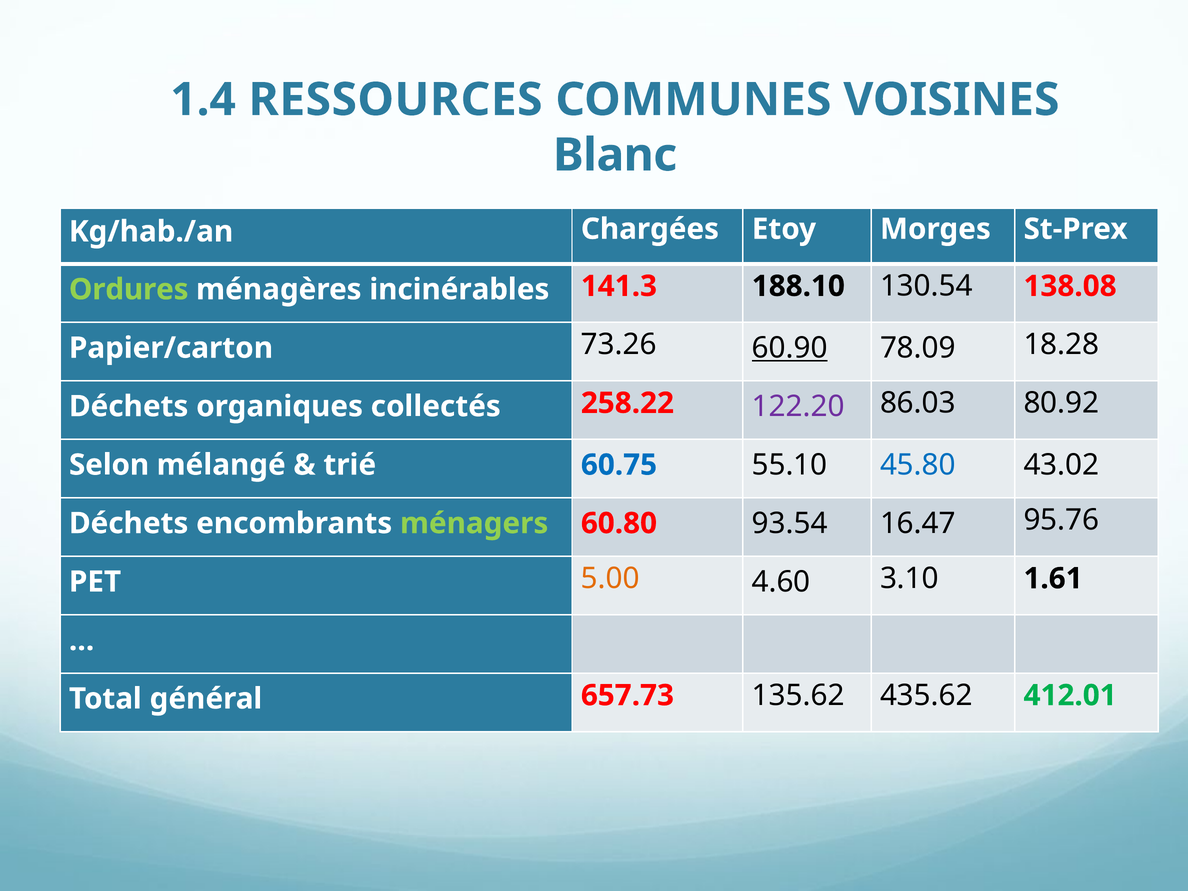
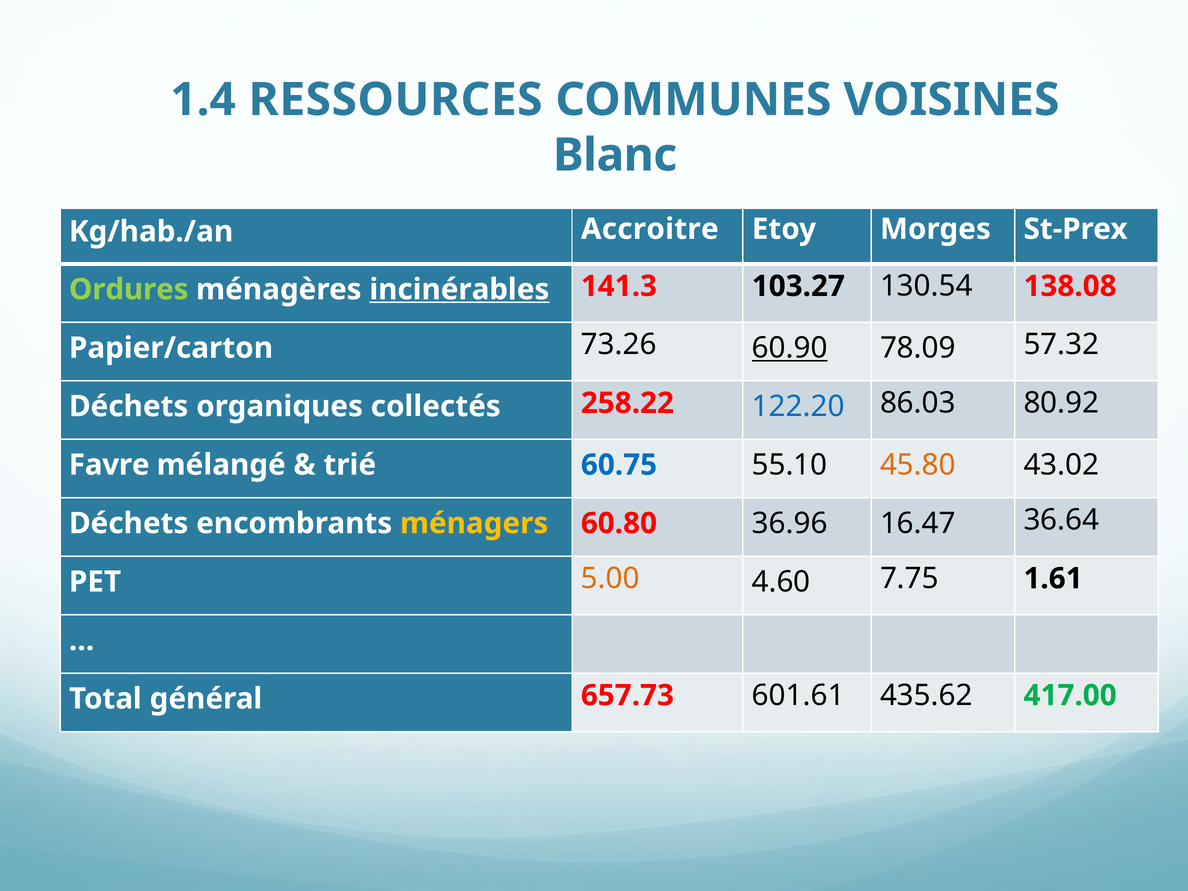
Chargées: Chargées -> Accroitre (650, 229)
incinérables underline: none -> present (459, 289)
188.10: 188.10 -> 103.27 (798, 286)
18.28: 18.28 -> 57.32 (1061, 345)
122.20 colour: purple -> blue (798, 406)
Selon: Selon -> Favre (109, 465)
45.80 colour: blue -> orange (918, 465)
ménagers colour: light green -> yellow (474, 523)
93.54: 93.54 -> 36.96 (790, 523)
95.76: 95.76 -> 36.64 (1061, 520)
3.10: 3.10 -> 7.75 (909, 578)
135.62: 135.62 -> 601.61 (798, 695)
412.01: 412.01 -> 417.00 (1070, 695)
